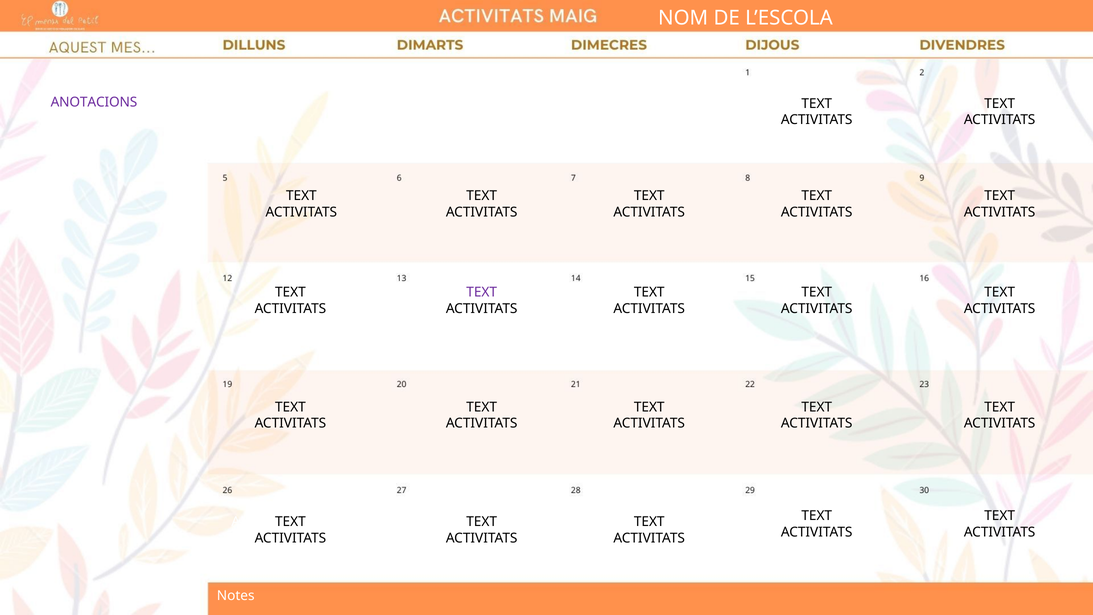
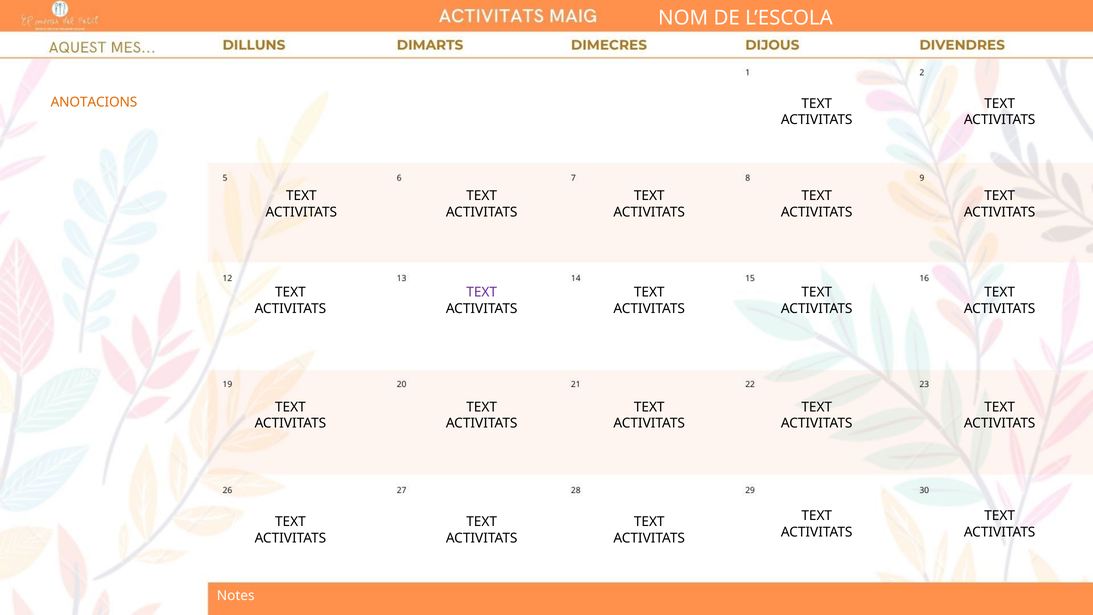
ANOTACIONS colour: purple -> orange (94, 102)
